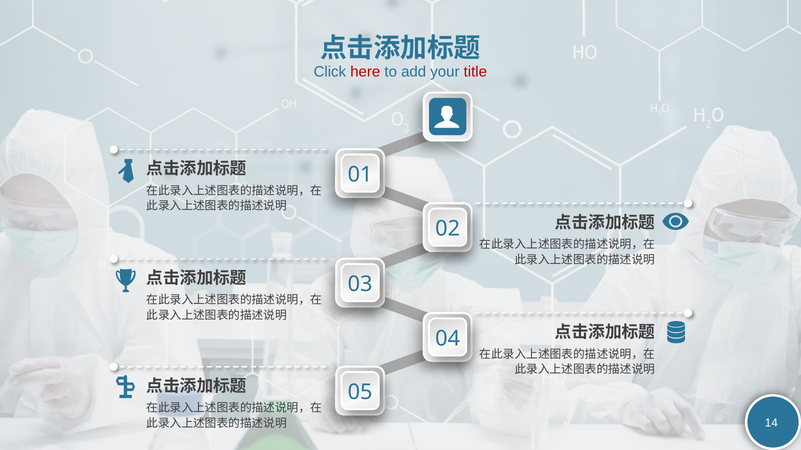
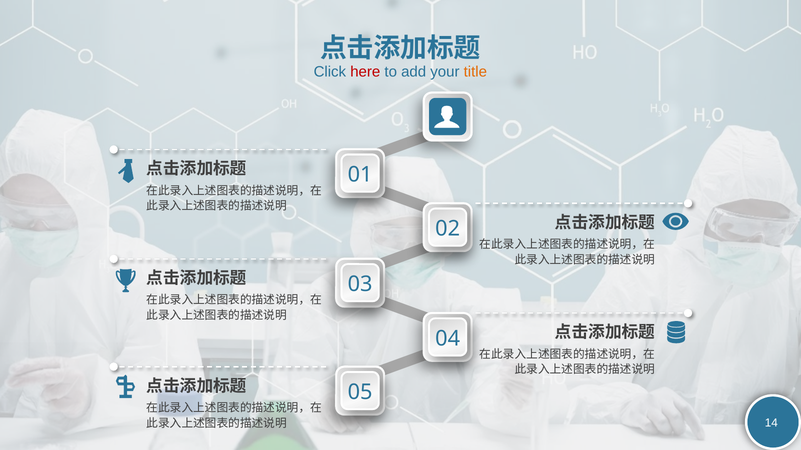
title colour: red -> orange (475, 72)
